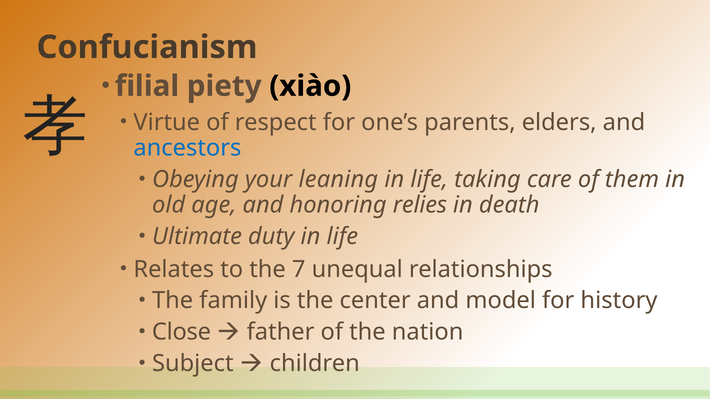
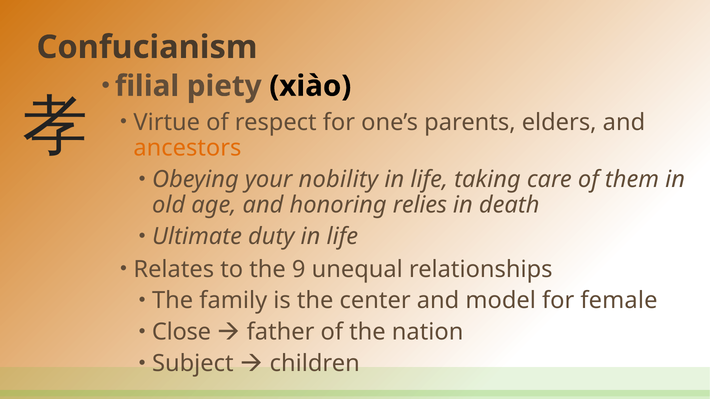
ancestors colour: blue -> orange (187, 148)
leaning: leaning -> nobility (338, 179)
7: 7 -> 9 (299, 269)
history: history -> female (619, 301)
